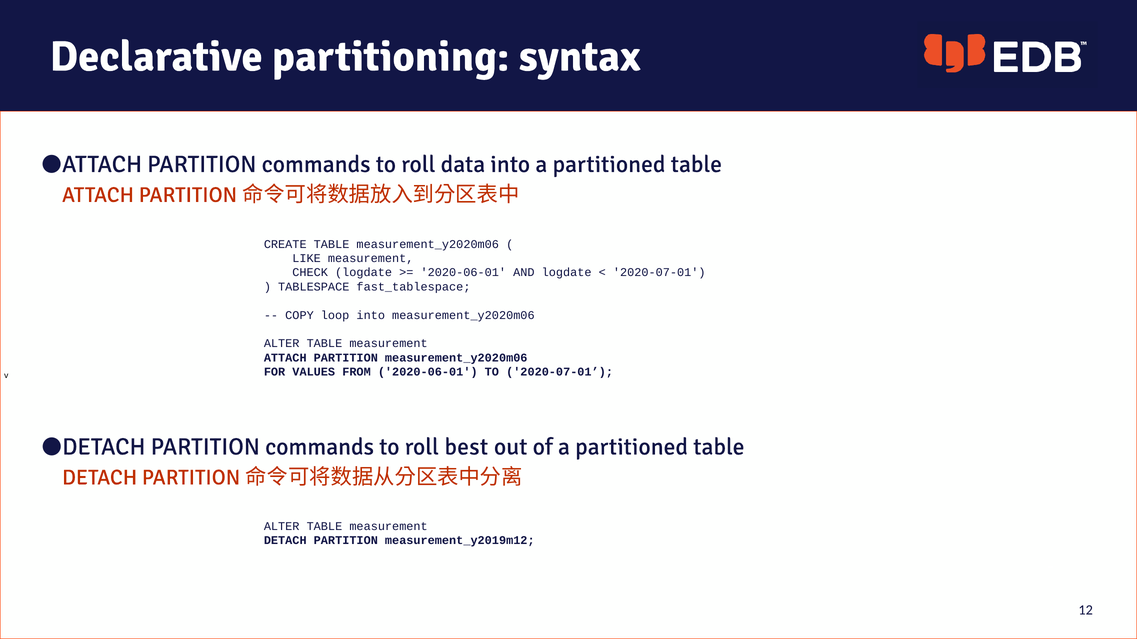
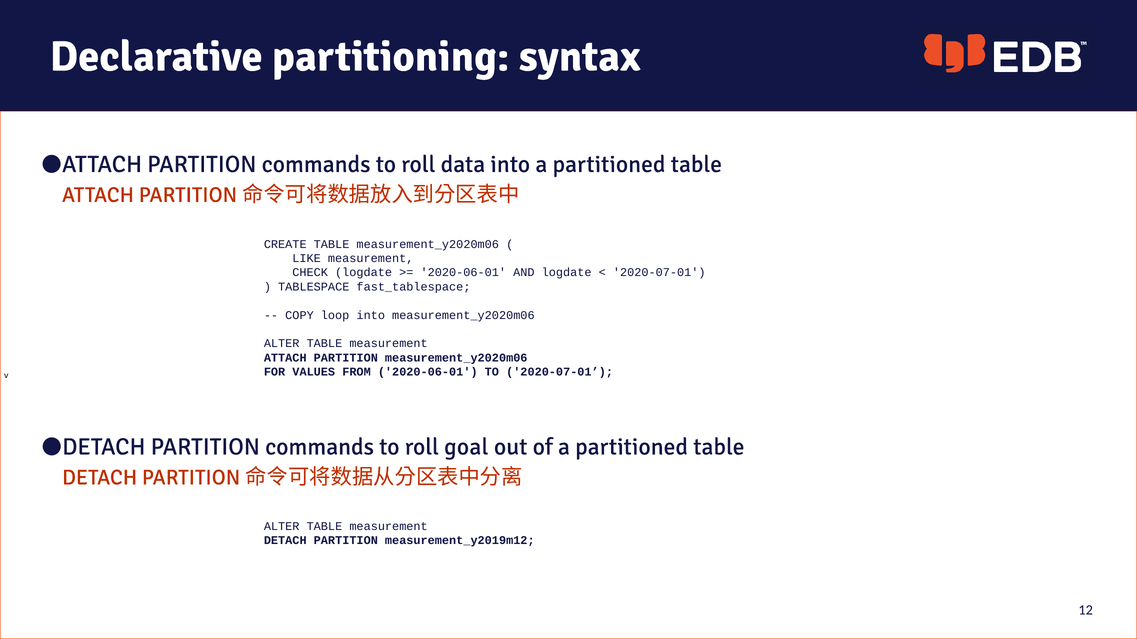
best: best -> goal (466, 447)
